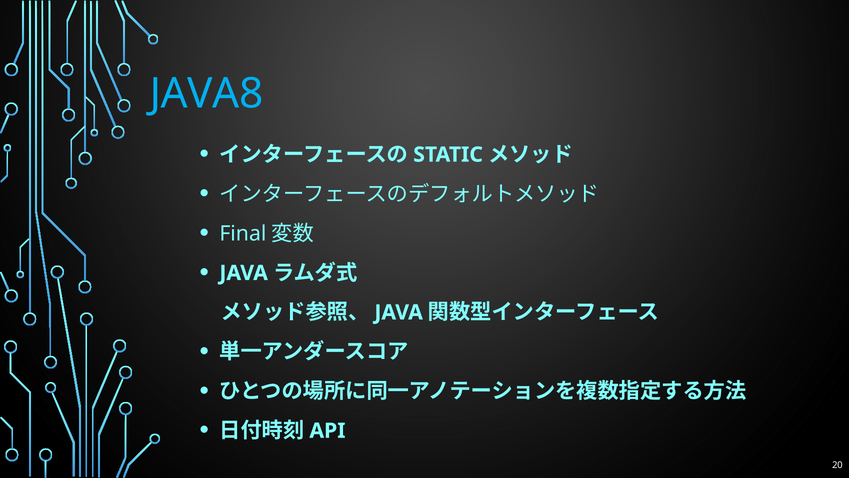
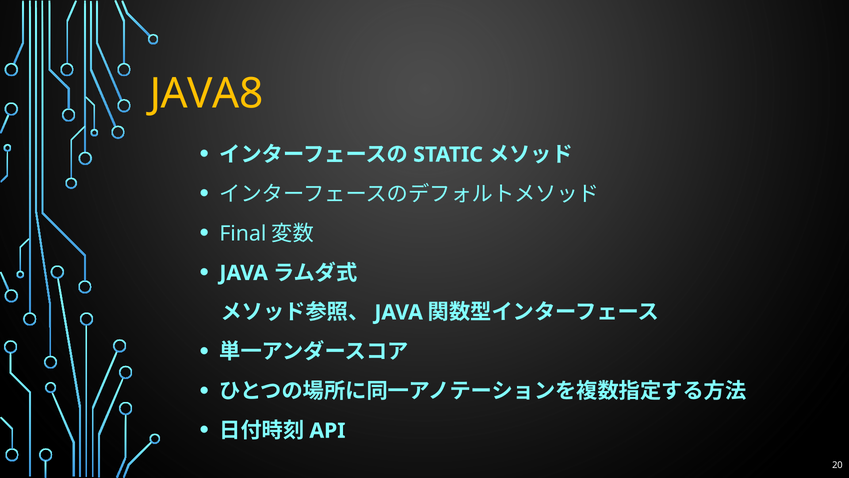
JAVA8 colour: light blue -> yellow (206, 94)
